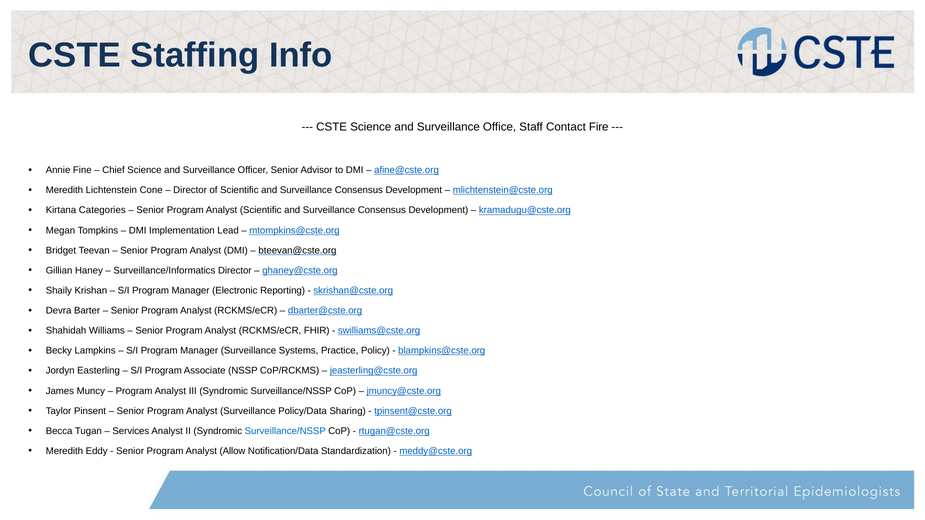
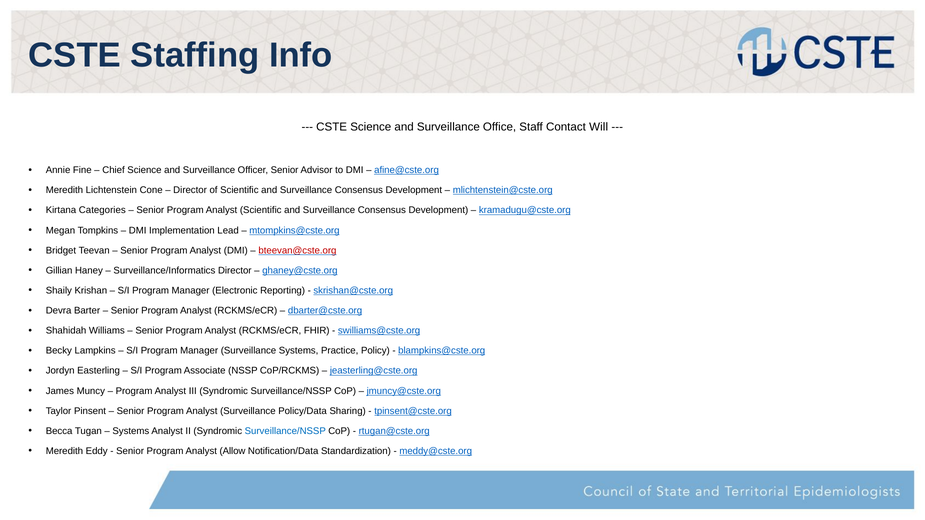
Fire: Fire -> Will (599, 127)
bteevan@cste.org colour: black -> red (297, 251)
Services: Services -> Systems (131, 431)
